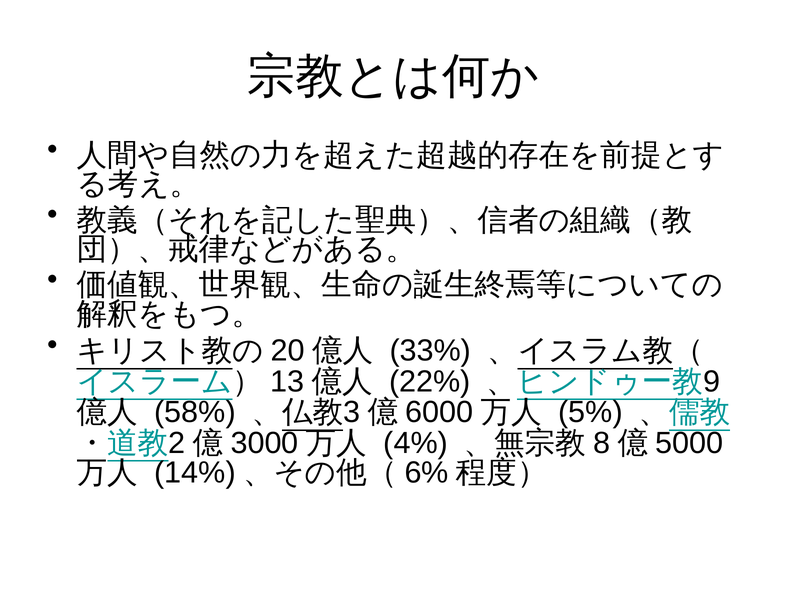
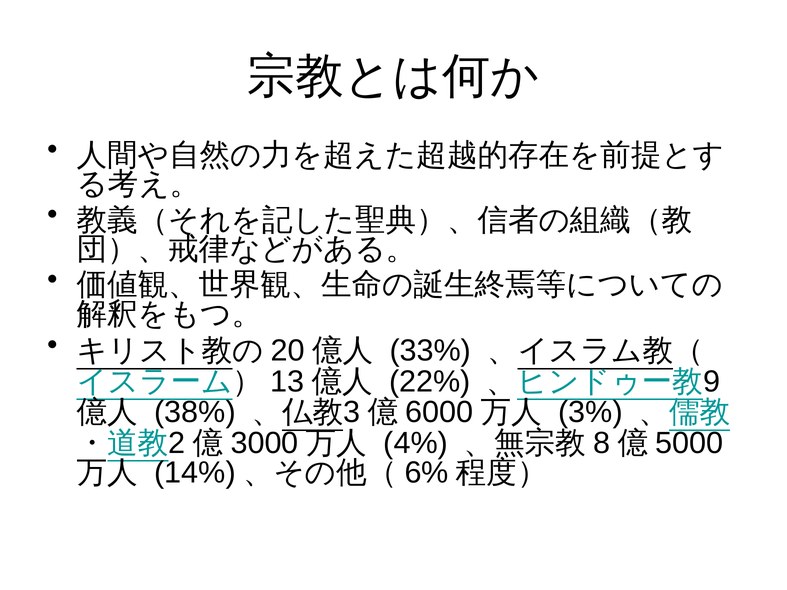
58%: 58% -> 38% (195, 412)
5%: 5% -> 3% (591, 412)
